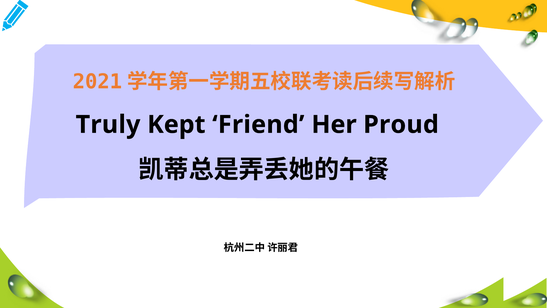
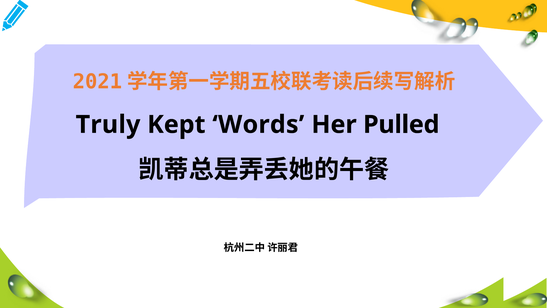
Friend: Friend -> Words (258, 124)
Proud: Proud -> Pulled (401, 124)
